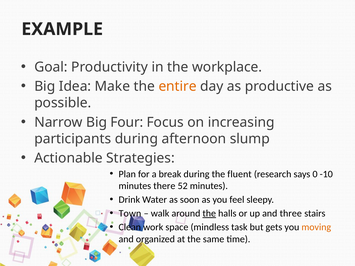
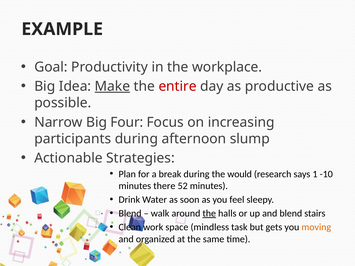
Make underline: none -> present (112, 86)
entire colour: orange -> red (178, 86)
fluent: fluent -> would (240, 174)
0: 0 -> 1 (315, 174)
Town: Town -> Blend (130, 214)
and three: three -> blend (291, 214)
